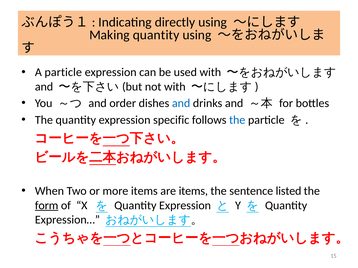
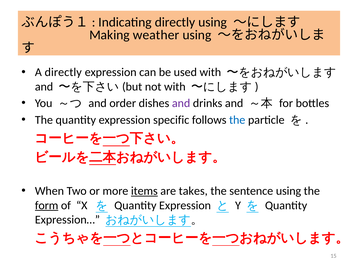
Making quantity: quantity -> weather (156, 35)
A particle: particle -> directly (63, 72)
and colour: blue -> purple (181, 103)
items underline: none -> present (144, 191)
are items: items -> takes (193, 191)
sentence listed: listed -> using (289, 191)
